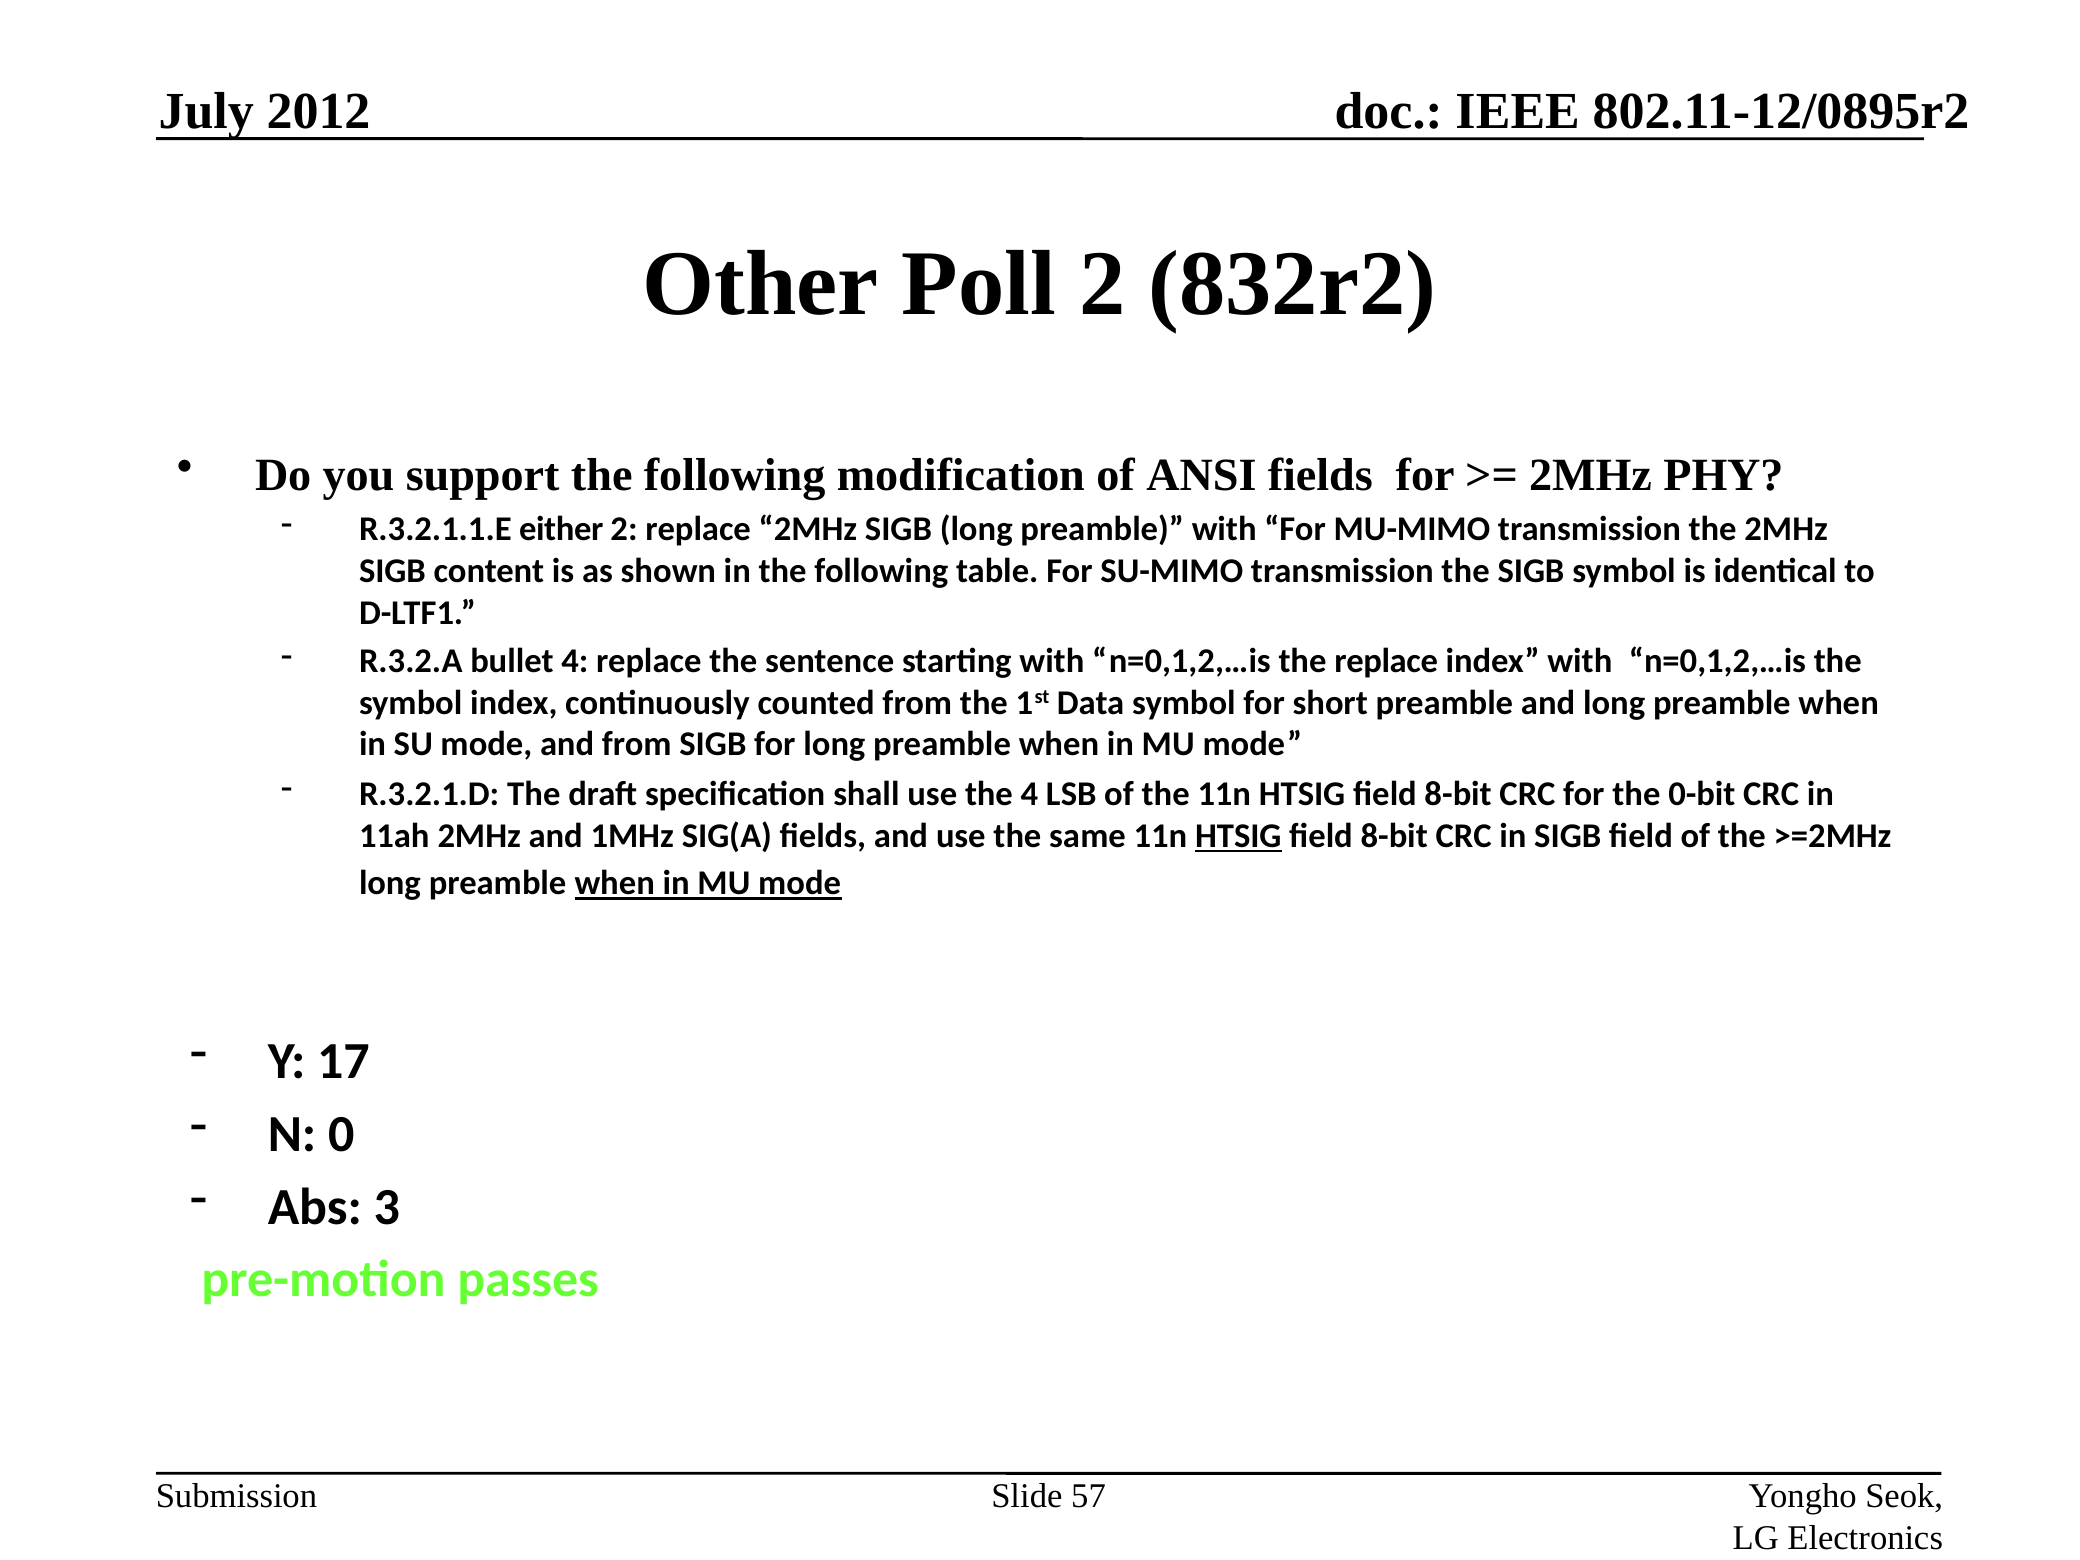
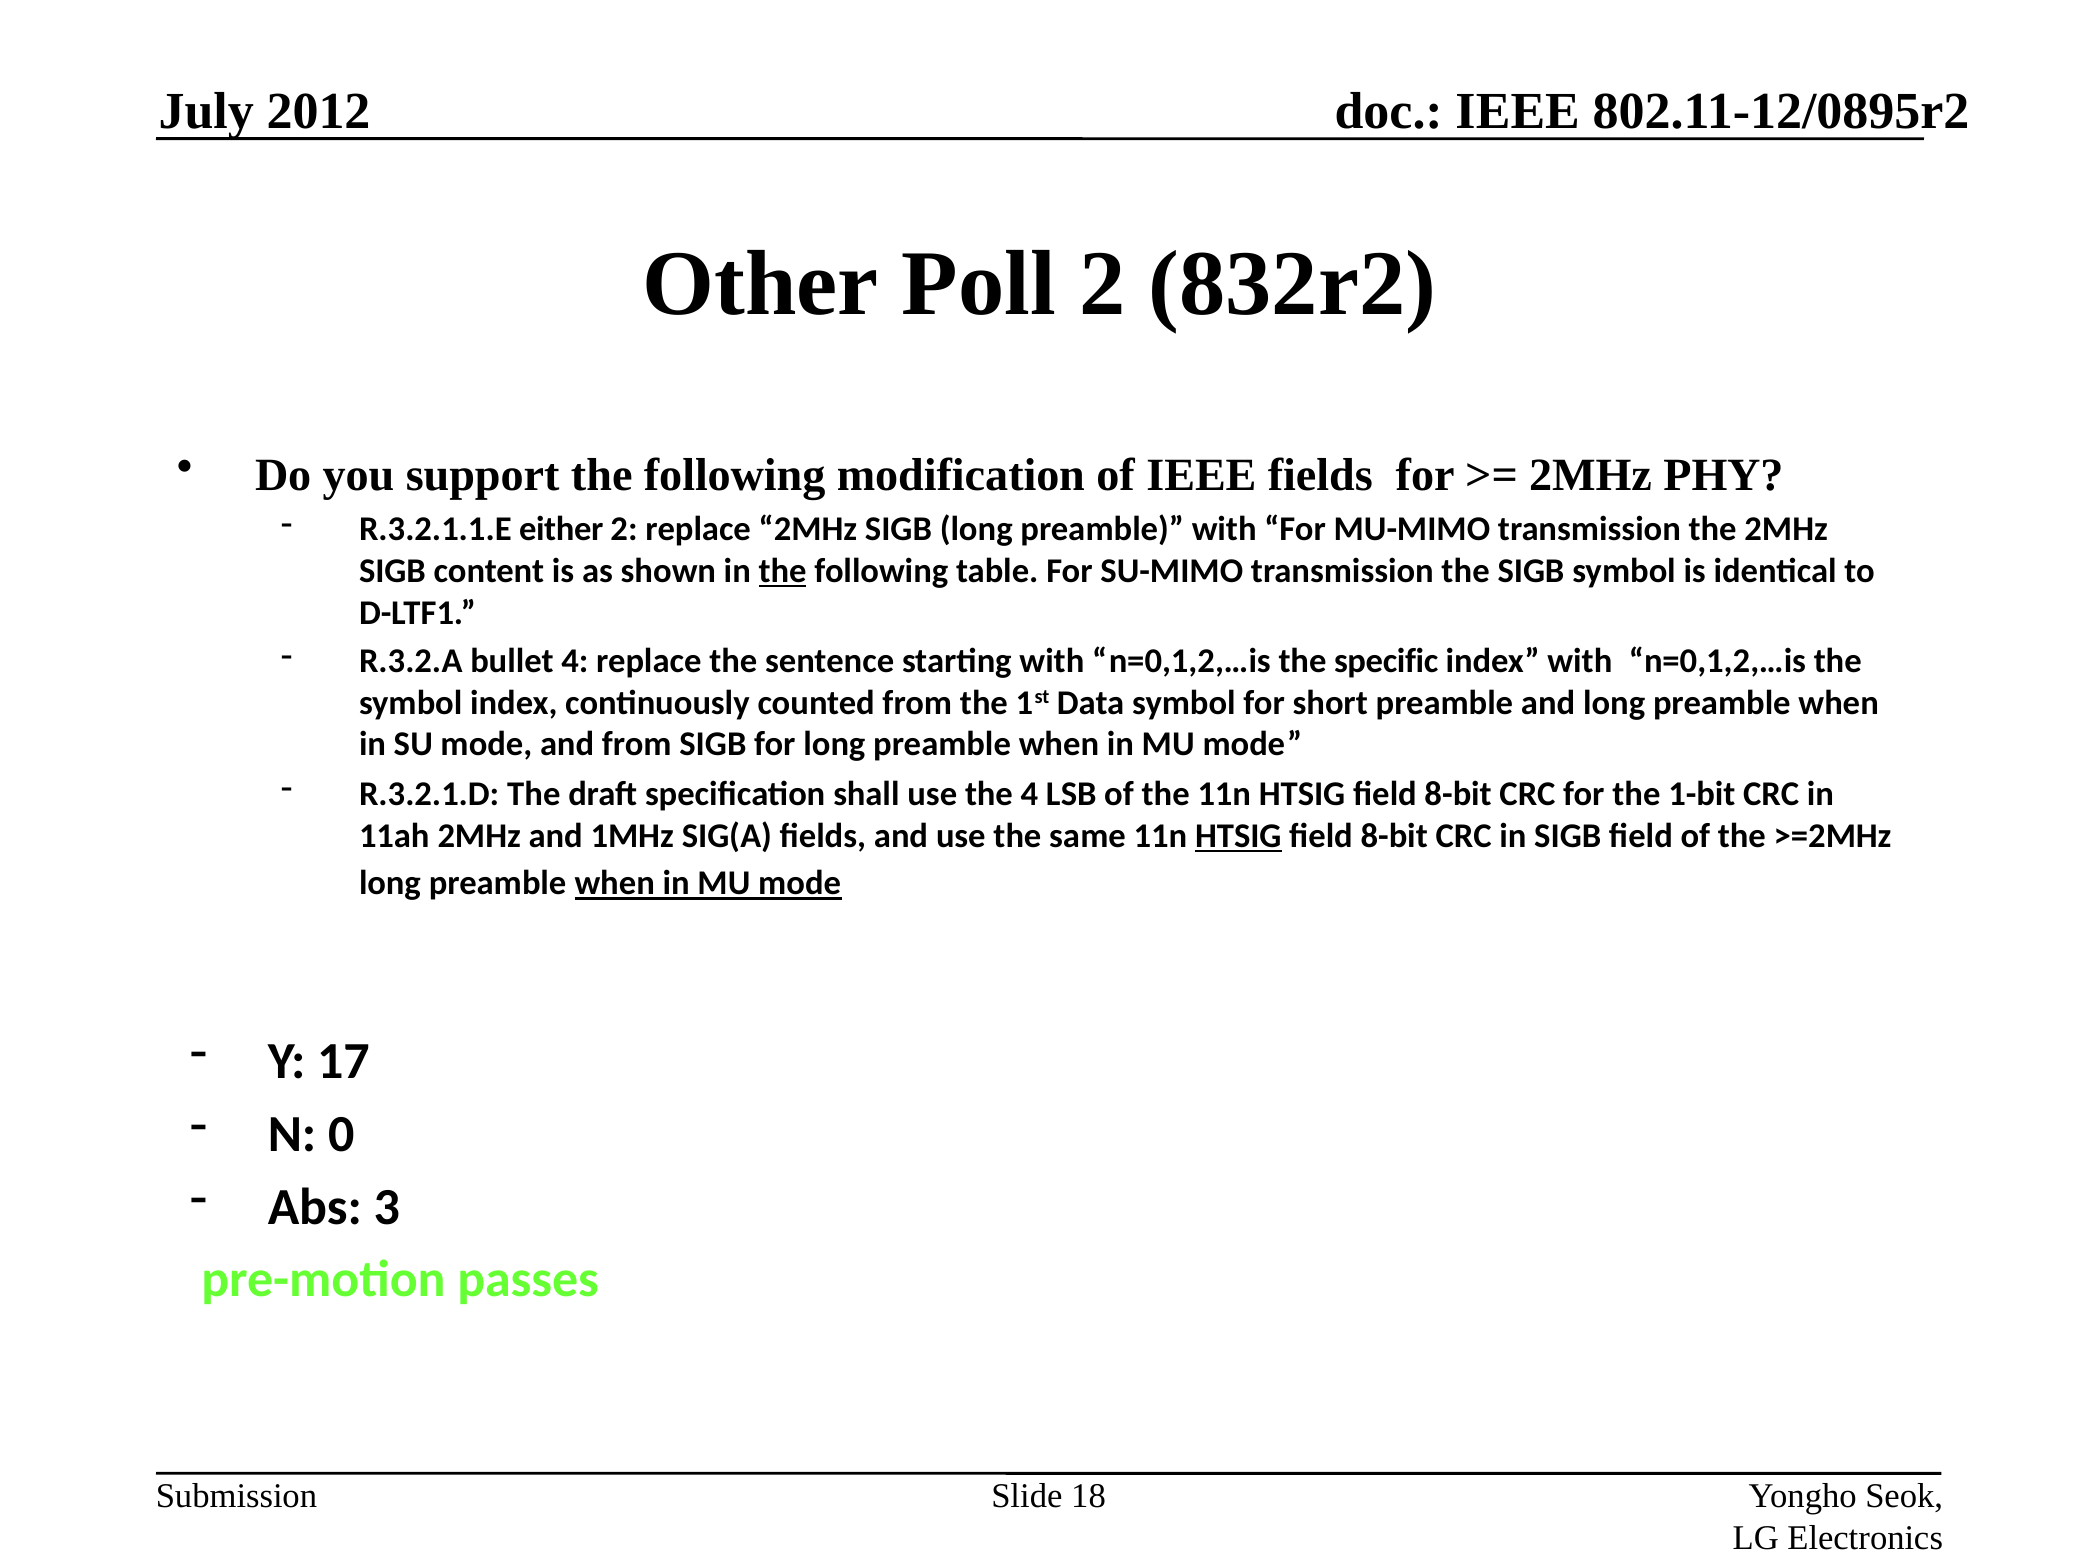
of ANSI: ANSI -> IEEE (1201, 475)
the underline: none -> present (783, 571)
the replace: replace -> specific (1386, 661)
0-bit: 0-bit -> 1-bit (1702, 794)
57: 57 -> 18 (1089, 1496)
